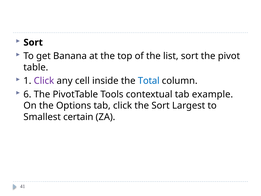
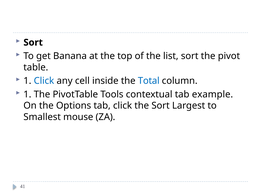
Click colour: purple -> blue (44, 81)
6: 6 -> 1 (27, 94)
certain: certain -> mouse (78, 117)
